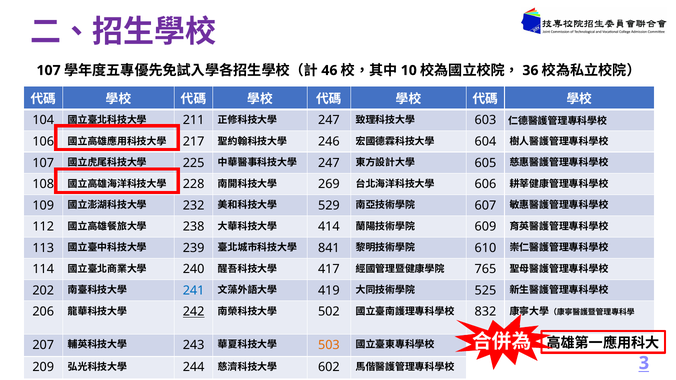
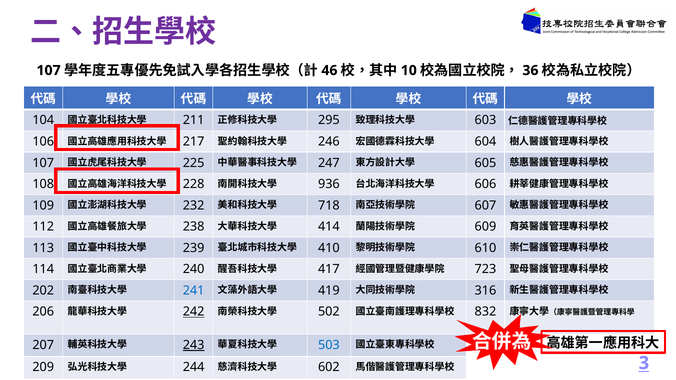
247: 247 -> 295 (329, 120)
269: 269 -> 936 (329, 184)
529: 529 -> 718 (329, 206)
841: 841 -> 410 (329, 248)
765: 765 -> 723 (485, 269)
525: 525 -> 316 (485, 291)
243 underline: none -> present (194, 345)
503 colour: orange -> blue (329, 345)
